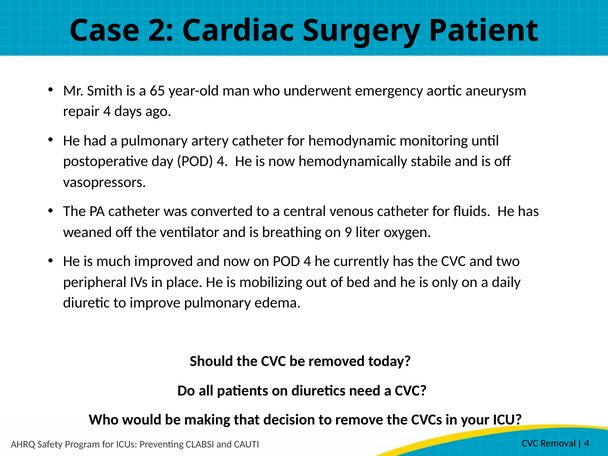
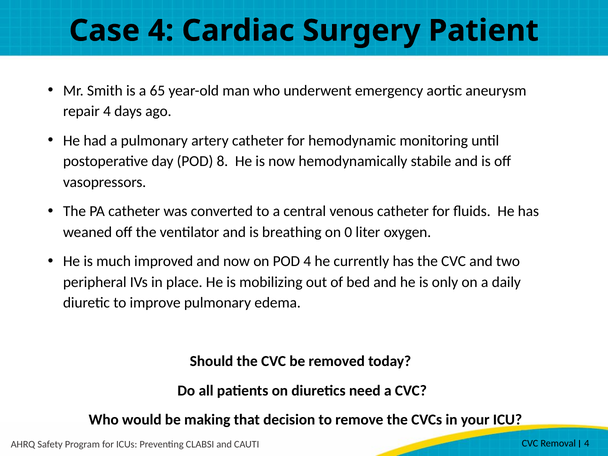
Case 2: 2 -> 4 (161, 31)
day POD 4: 4 -> 8 (222, 161)
9: 9 -> 0 (348, 232)
